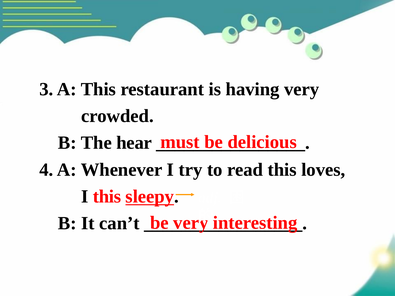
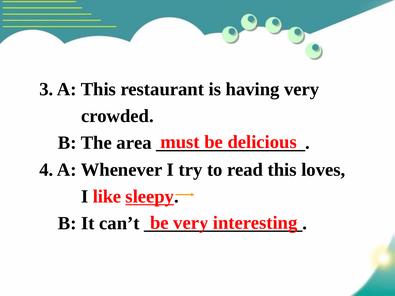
hear: hear -> area (134, 143)
I this: this -> like (107, 197)
